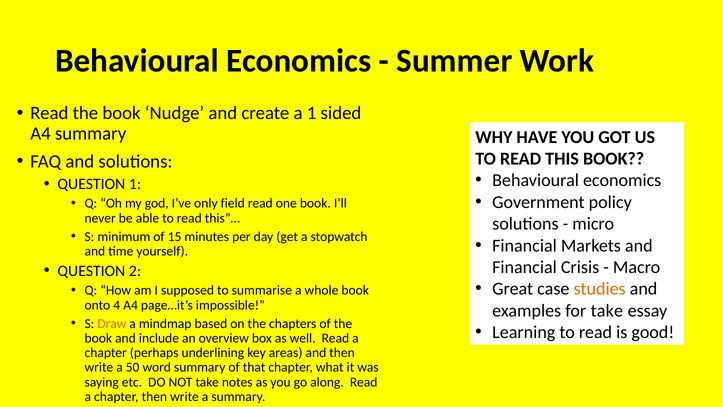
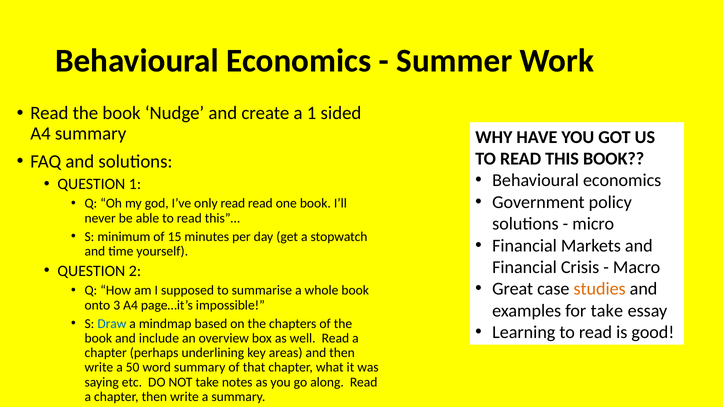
only field: field -> read (233, 203)
4: 4 -> 3 (117, 305)
Draw colour: orange -> blue (112, 323)
